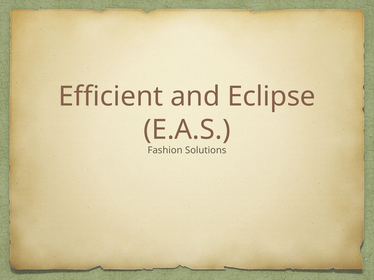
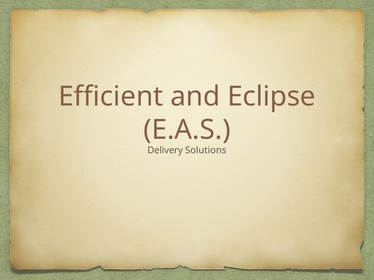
Fashion: Fashion -> Delivery (165, 151)
